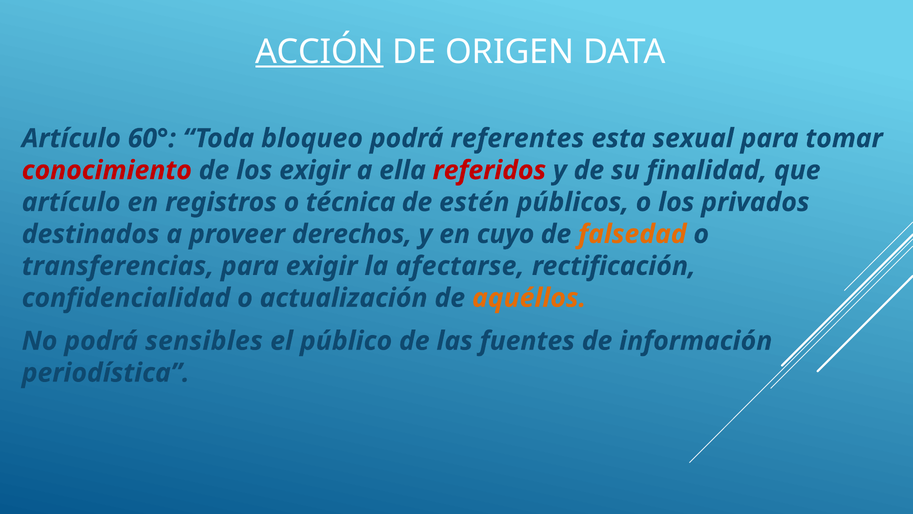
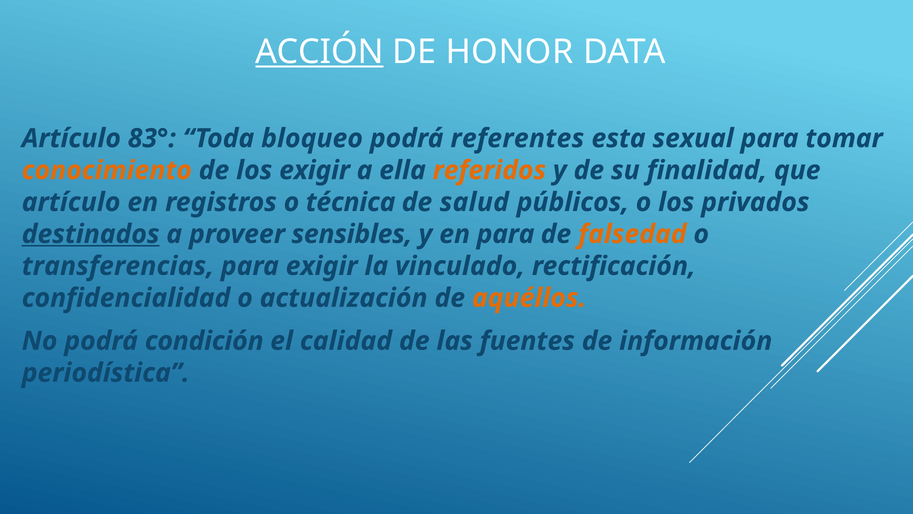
ORIGEN: ORIGEN -> HONOR (510, 52)
60°: 60° -> 83° (152, 138)
conocimiento colour: red -> orange (107, 170)
referidos colour: red -> orange (489, 170)
estén: estén -> salud (474, 202)
destinados underline: none -> present (91, 234)
derechos: derechos -> sensibles (352, 234)
en cuyo: cuyo -> para (506, 234)
afectarse: afectarse -> vinculado (460, 266)
sensibles: sensibles -> condición (204, 341)
público: público -> calidad (346, 341)
